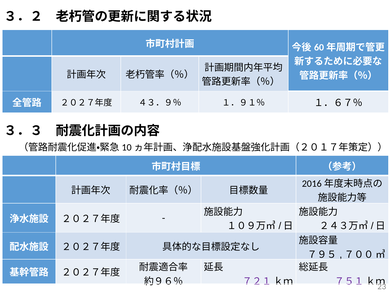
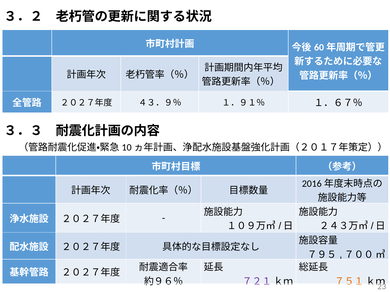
７５１ colour: purple -> orange (349, 282)
